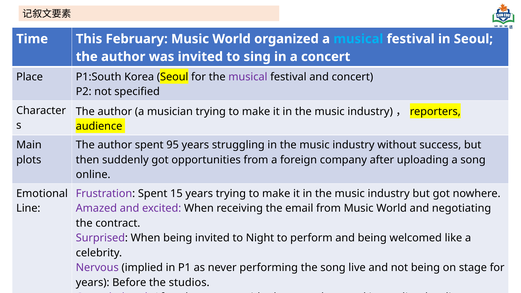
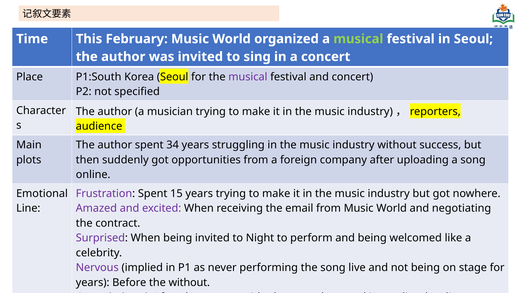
musical colour: light blue -> light green (358, 39)
95: 95 -> 34 (173, 145)
the studios: studios -> without (189, 283)
